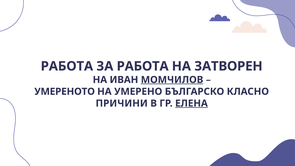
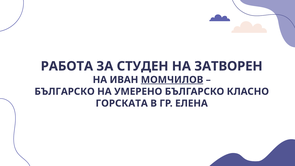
ЗА РАБОТА: РАБОТА -> СТУДЕН (143, 66)
УМЕРЕНОТО: УМЕРЕНОТО -> БЪЛГАРСКО (65, 92)
ПРИЧИНИ: ПРИЧИНИ -> ГОРСКАТА (122, 103)
ЕЛЕНА underline: present -> none (191, 103)
